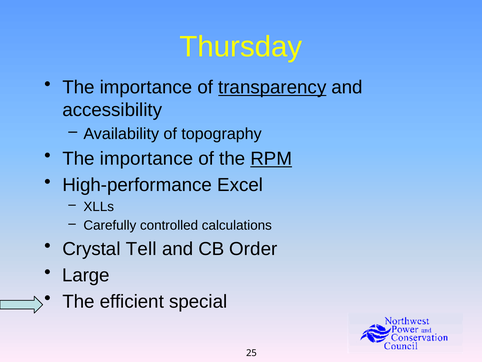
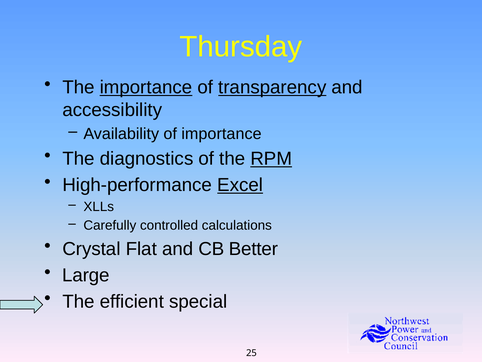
importance underline: none -> present (146, 87)
of topography: topography -> importance (221, 134)
importance: importance -> diagnostics (147, 159)
Excel underline: none -> present (240, 185)
Tell: Tell -> Flat (141, 249)
Order: Order -> Better (254, 249)
